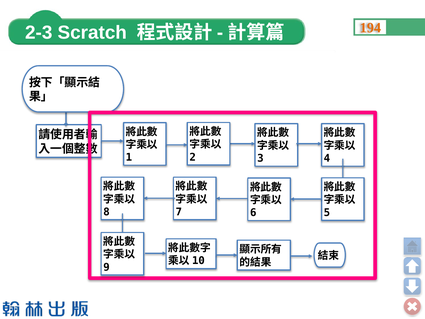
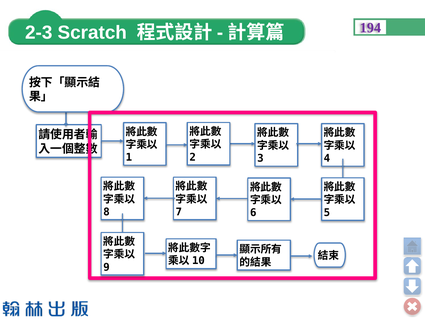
194 colour: orange -> purple (370, 28)
